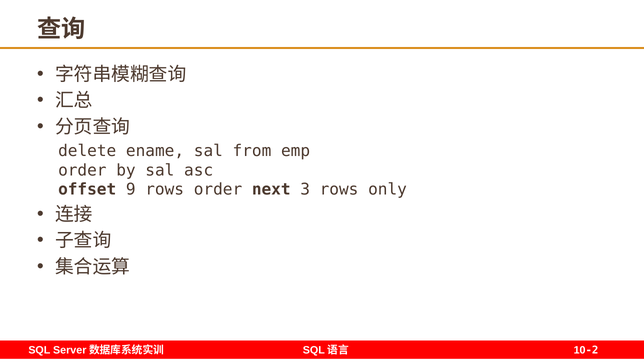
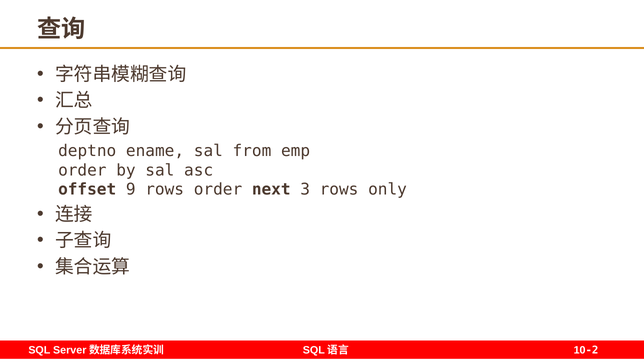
delete: delete -> deptno (87, 151)
